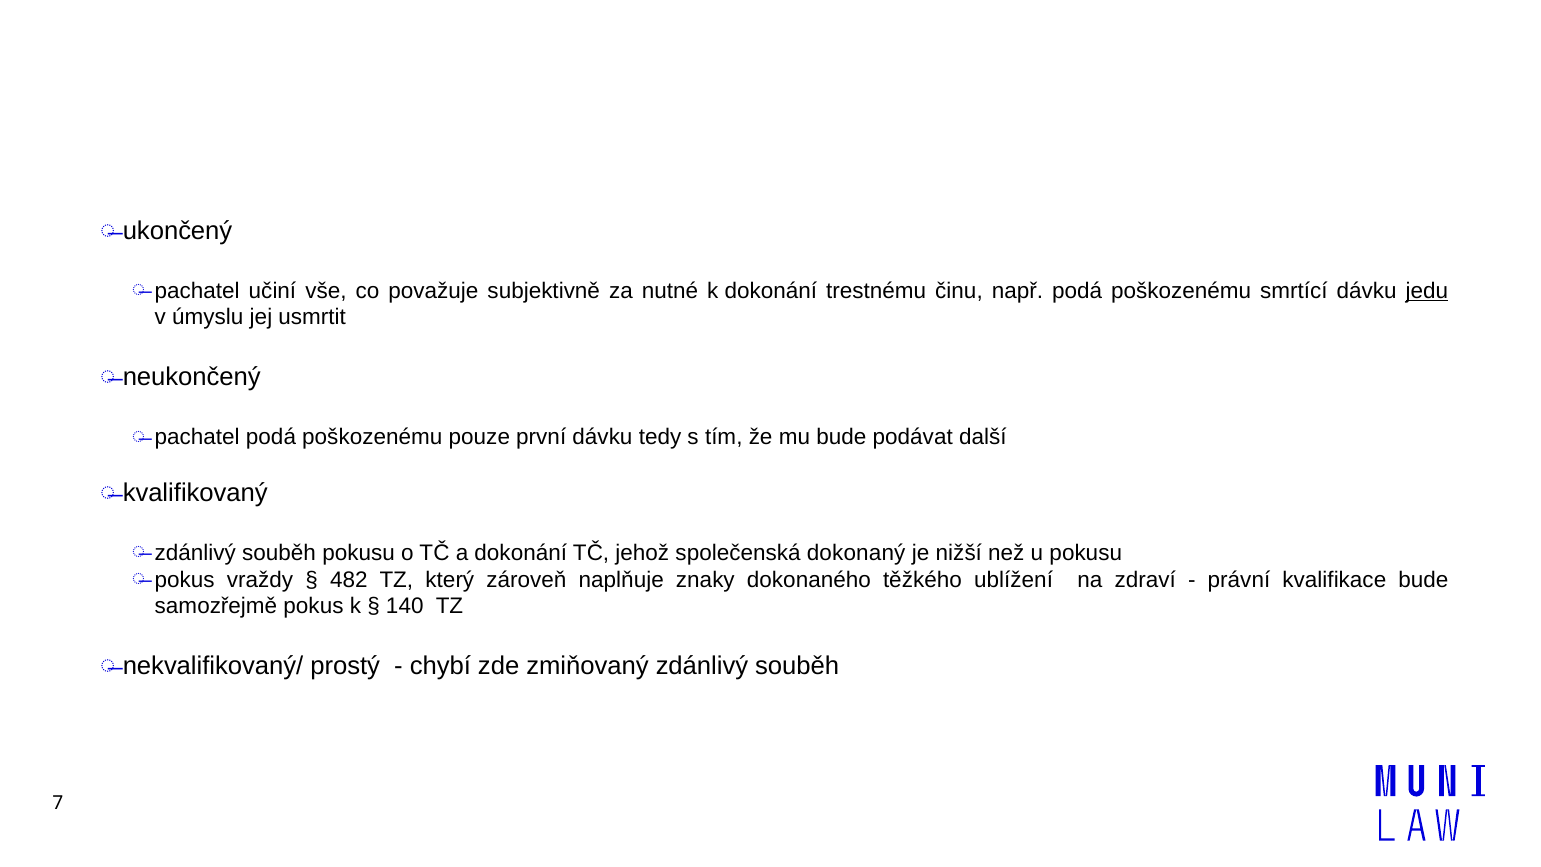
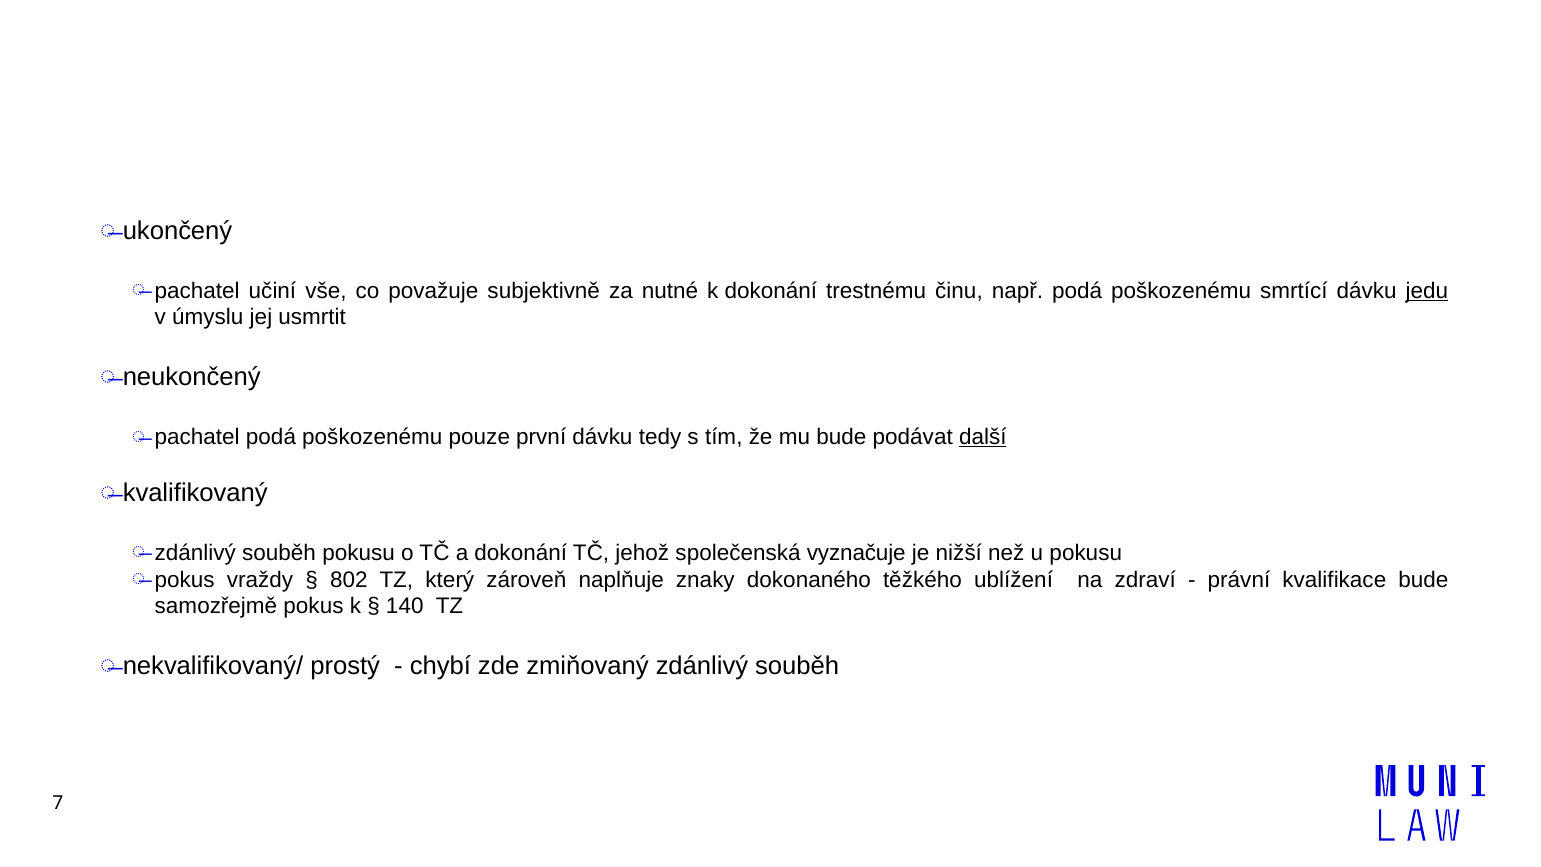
další underline: none -> present (983, 437)
dokonaný: dokonaný -> vyznačuje (856, 552)
482: 482 -> 802 (349, 579)
